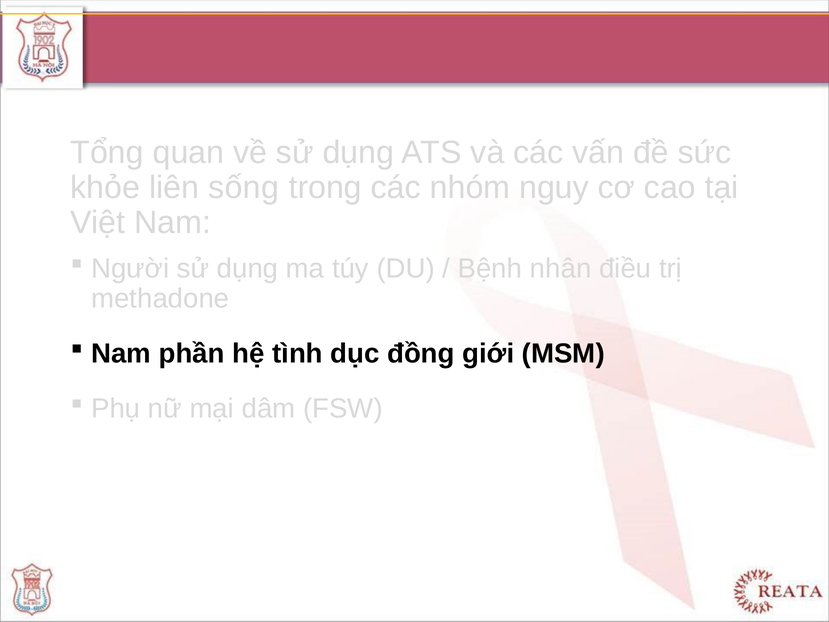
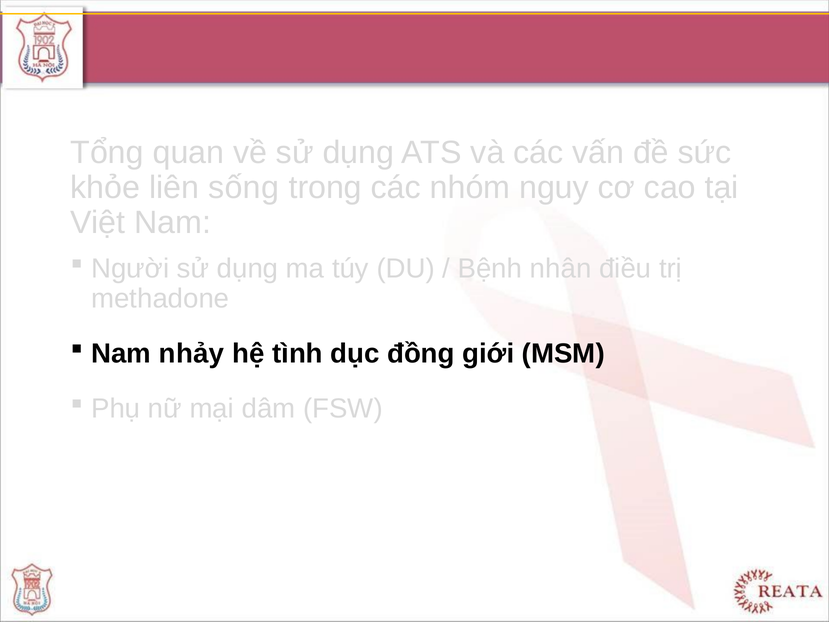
phần: phần -> nhảy (192, 353)
